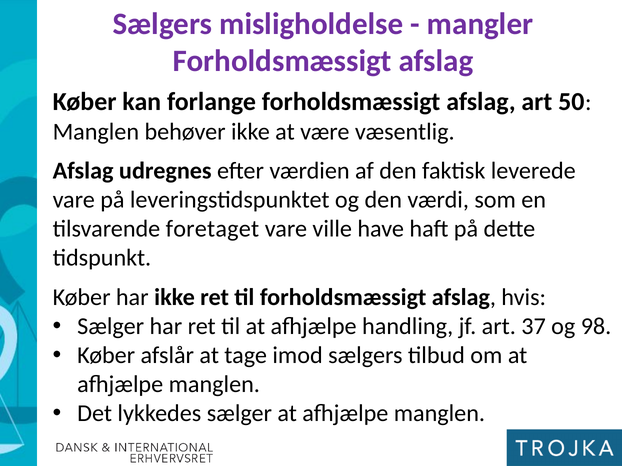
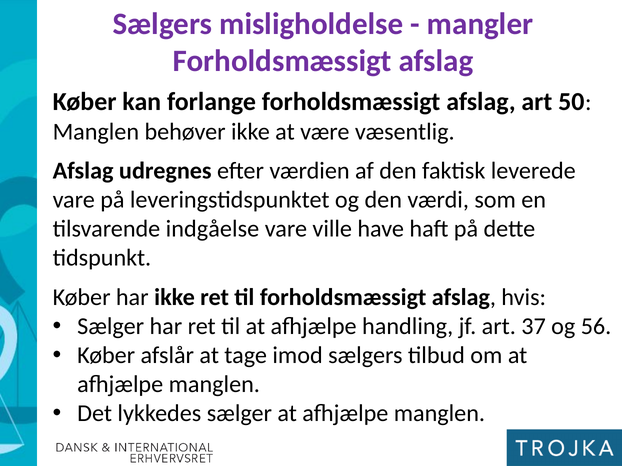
foretaget: foretaget -> indgåelse (212, 229)
98: 98 -> 56 (596, 327)
